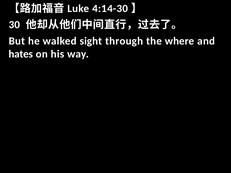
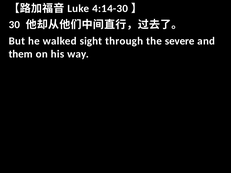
where: where -> severe (180, 41)
hates: hates -> them (21, 54)
